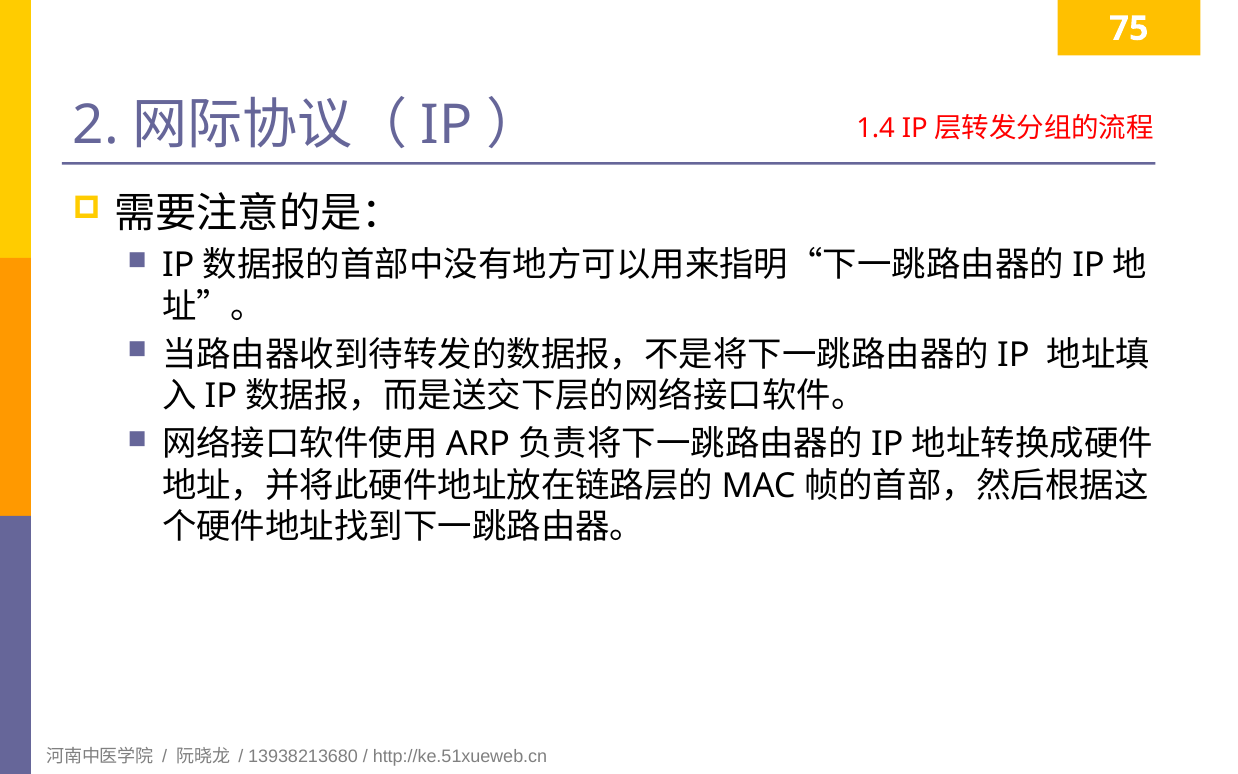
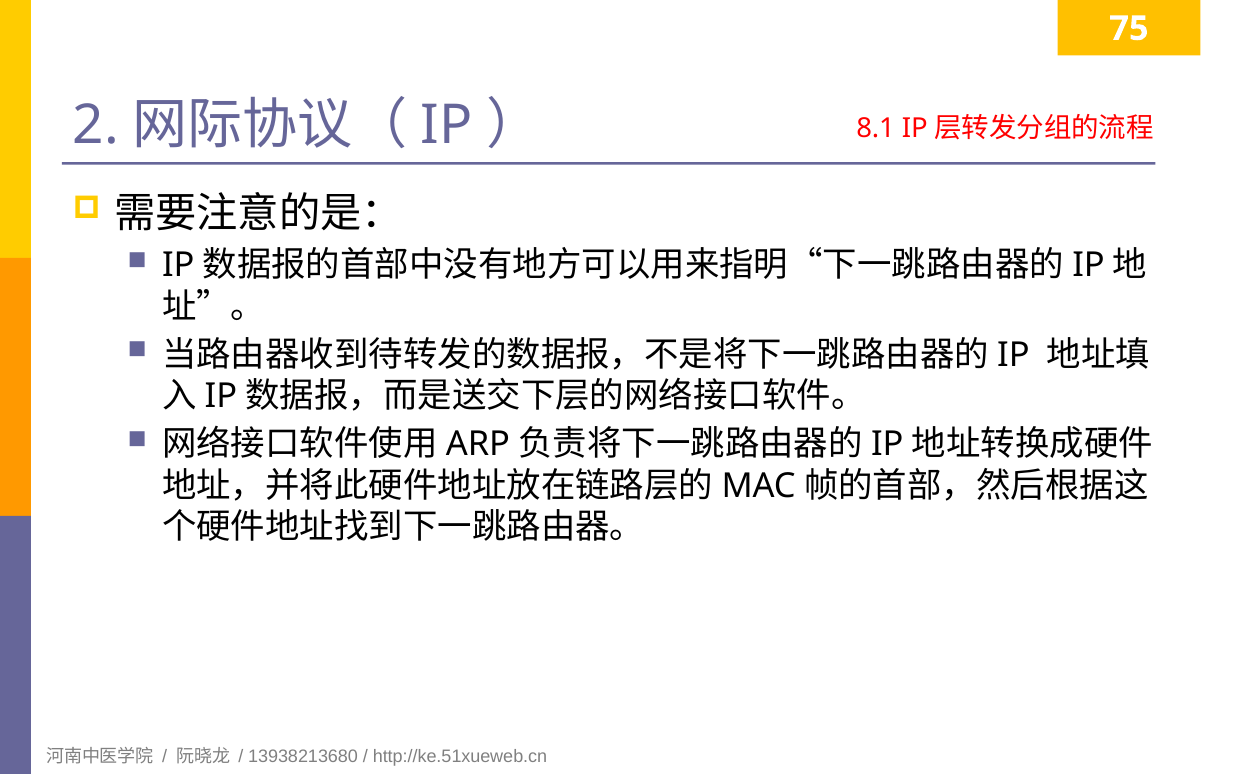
1.4: 1.4 -> 8.1 (876, 128)
